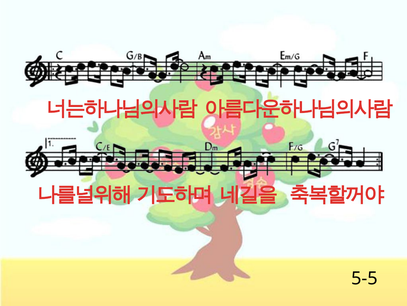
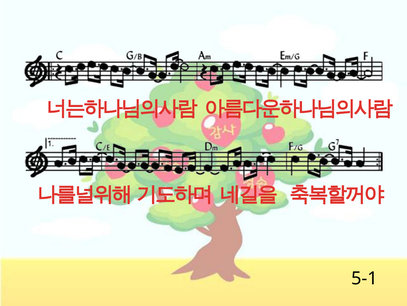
5-5: 5-5 -> 5-1 (364, 278)
